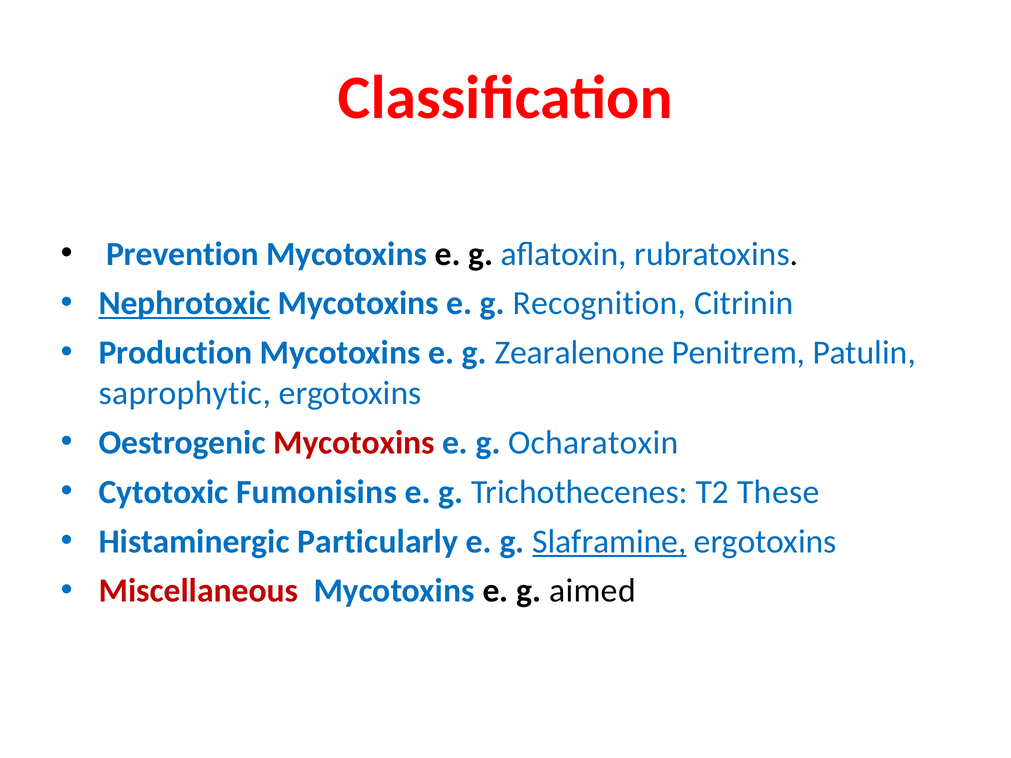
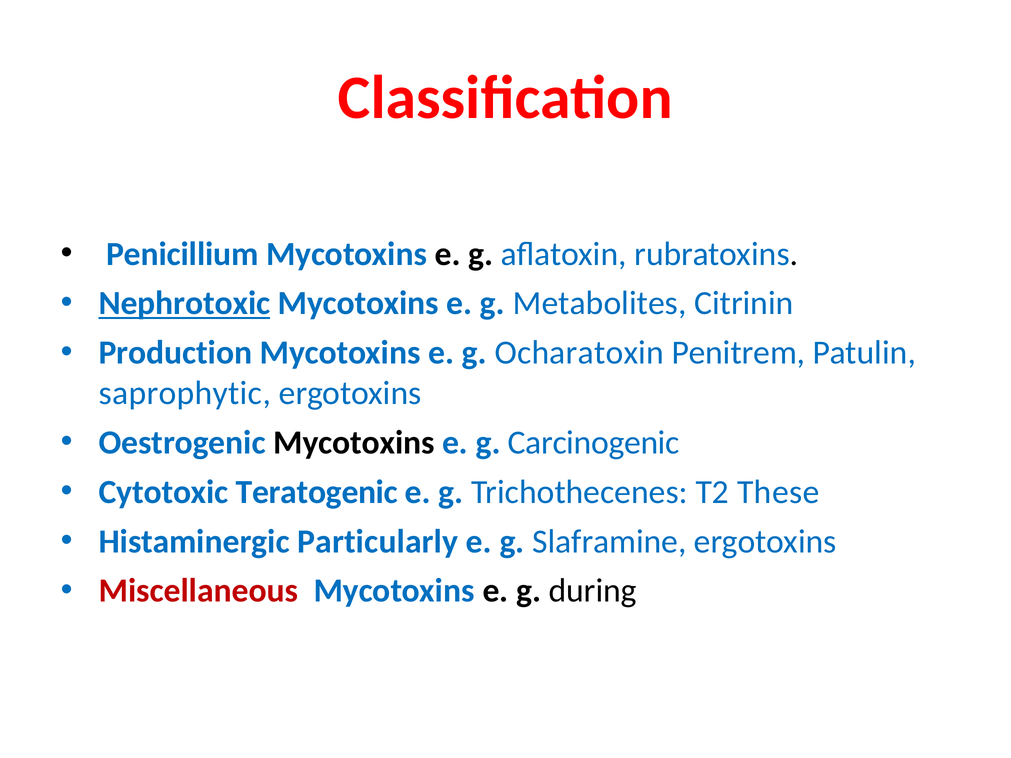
Prevention: Prevention -> Penicillium (182, 254)
Recognition: Recognition -> Metabolites (600, 303)
Zearalenone: Zearalenone -> Ocharatoxin (579, 353)
Mycotoxins colour: red -> black (354, 443)
Ocharatoxin: Ocharatoxin -> Carcinogenic (594, 443)
Fumonisins: Fumonisins -> Teratogenic (317, 492)
Slaframine underline: present -> none (609, 542)
aimed: aimed -> during (593, 591)
